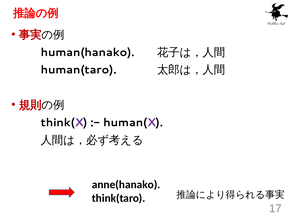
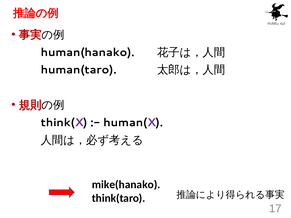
anne(hanako: anne(hanako -> mike(hanako (126, 185)
